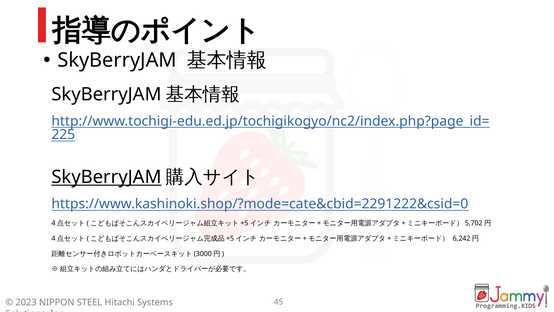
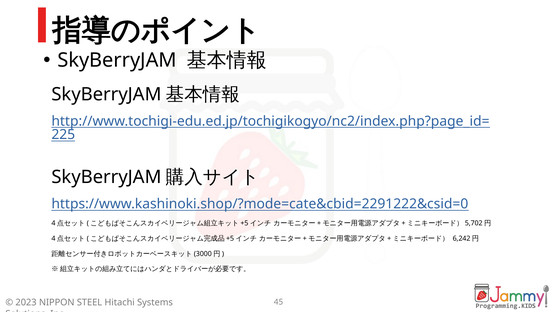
SkyBerryJAM underline: present -> none (106, 177)
